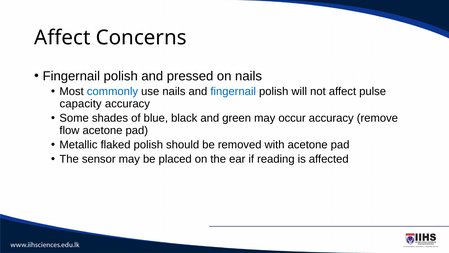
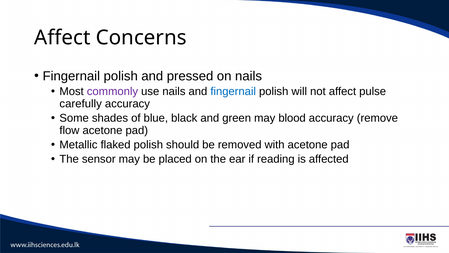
commonly colour: blue -> purple (112, 91)
capacity: capacity -> carefully (81, 104)
occur: occur -> blood (292, 118)
